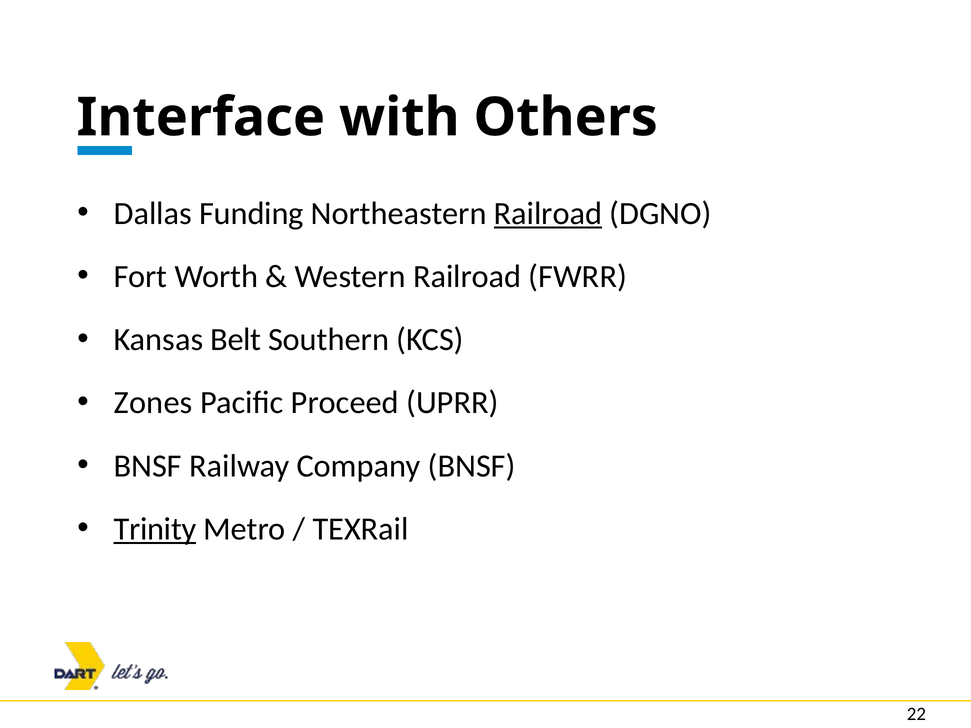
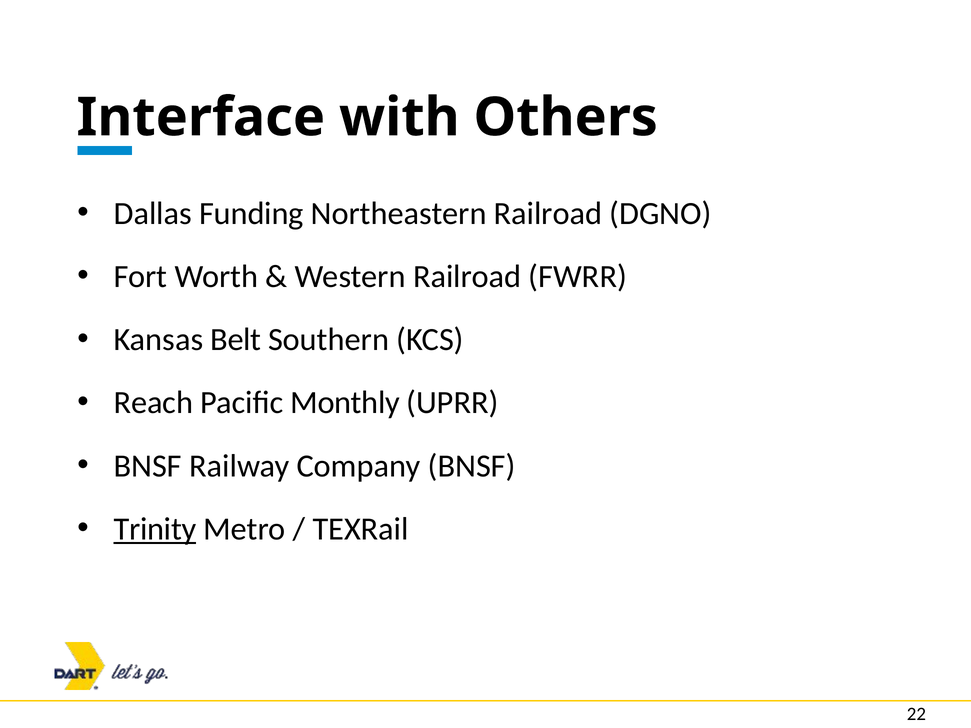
Railroad underline: present -> none (548, 214)
Zones: Zones -> Reach (153, 403)
Proceed: Proceed -> Monthly (345, 403)
